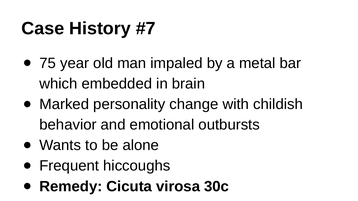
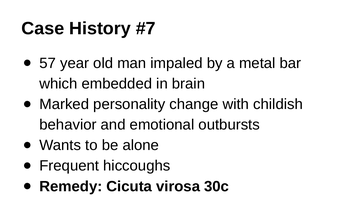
75: 75 -> 57 (48, 63)
